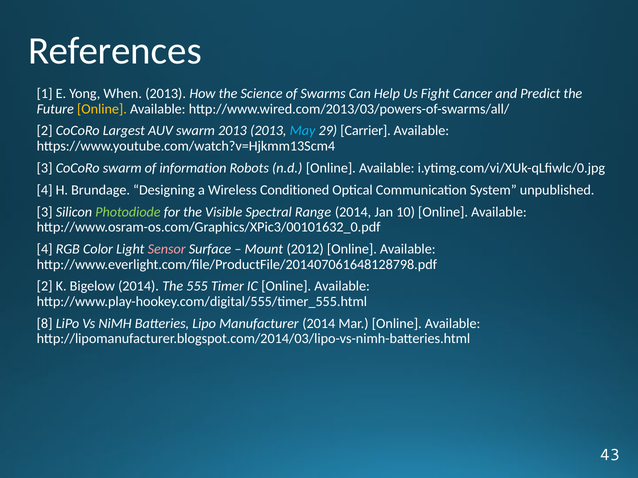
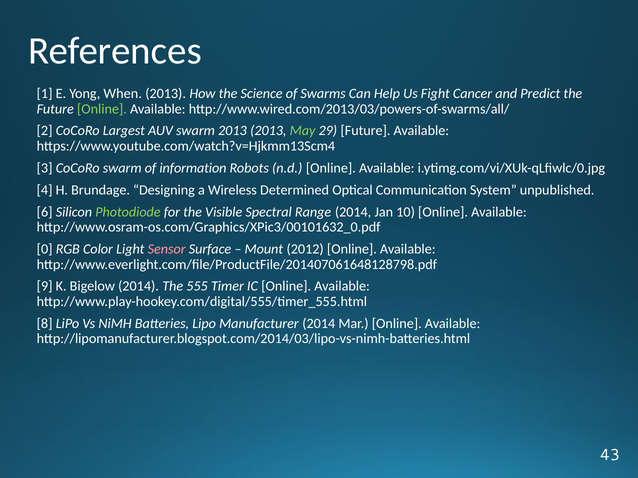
Online colour: yellow -> light green (102, 109)
May colour: light blue -> light green (303, 131)
29 Carrier: Carrier -> Future (365, 131)
Conditioned: Conditioned -> Determined (295, 190)
3: 3 -> 6 (45, 212)
4: 4 -> 0 (45, 249)
2: 2 -> 9 (45, 287)
